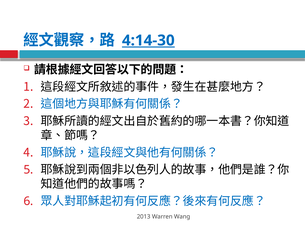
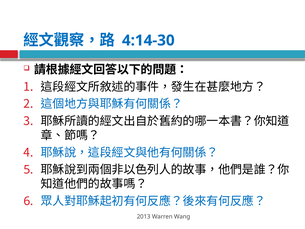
4:14-30 underline: present -> none (148, 40)
